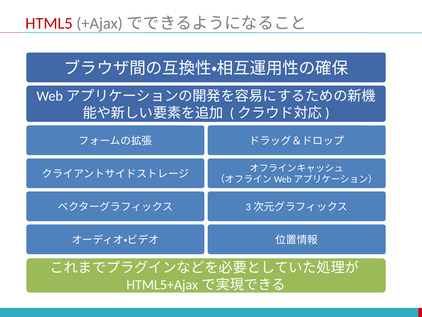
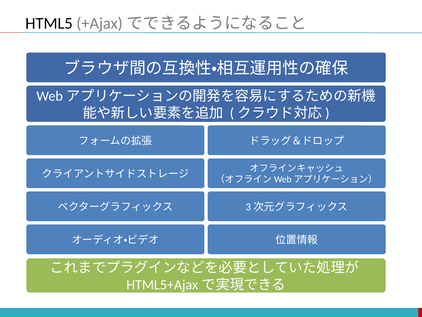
HTML5 colour: red -> black (49, 23)
